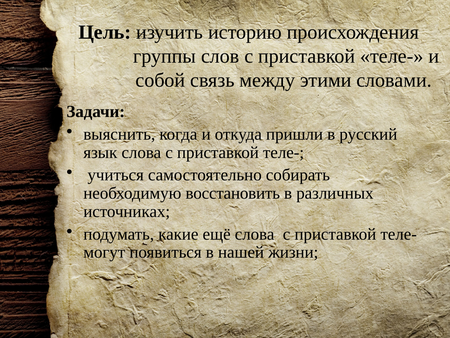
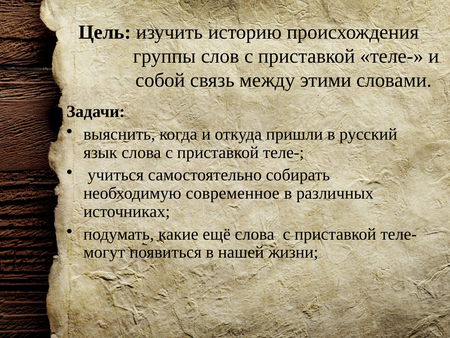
восстановить: восстановить -> современное (233, 193)
